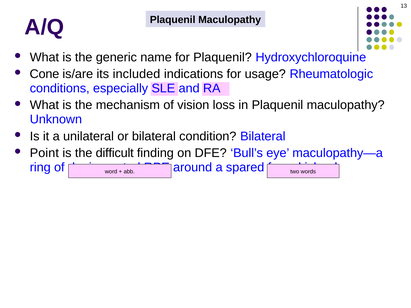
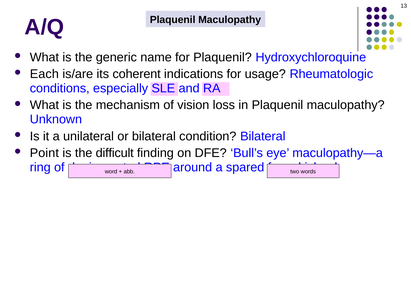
Cone: Cone -> Each (44, 74)
included: included -> coherent (137, 74)
